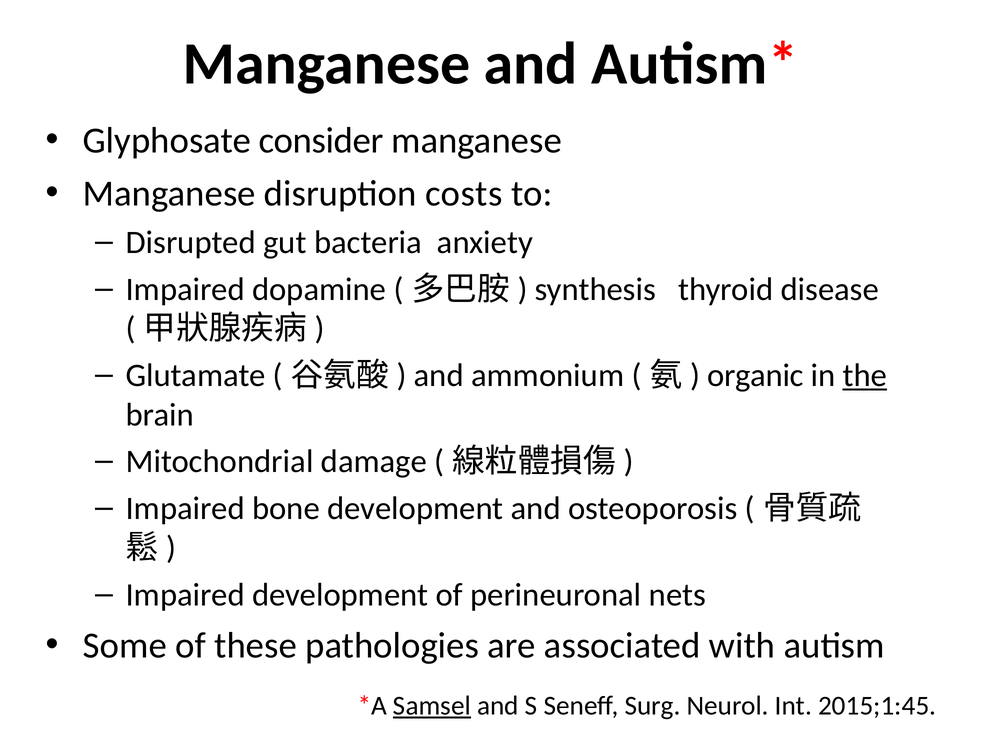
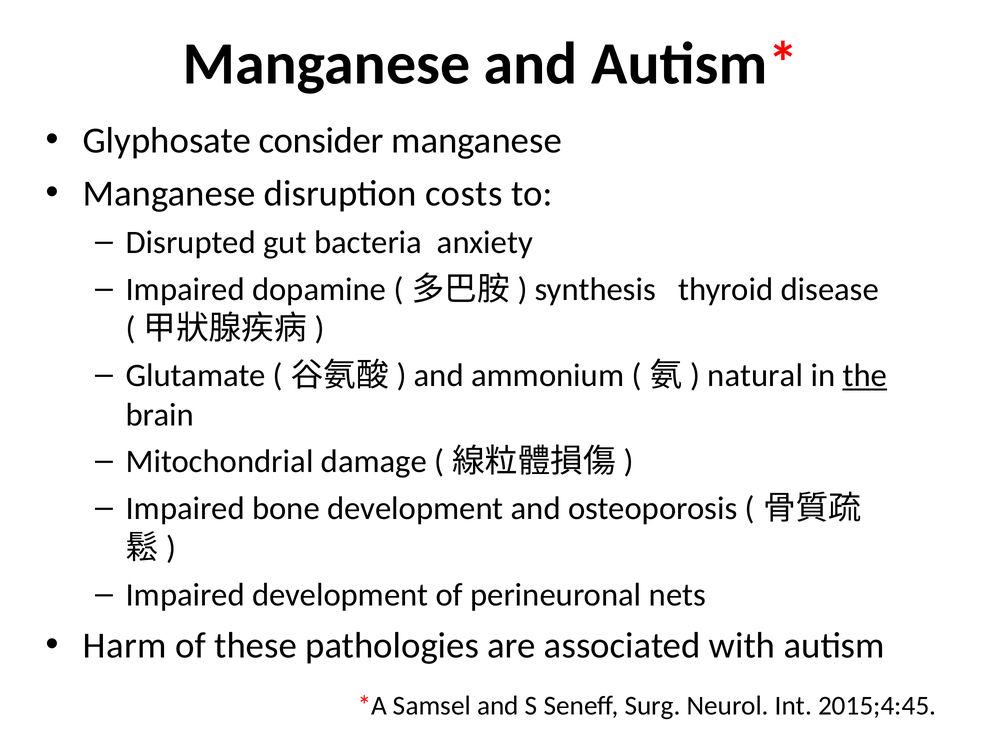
organic: organic -> natural (755, 375)
Some: Some -> Harm (125, 645)
Samsel underline: present -> none (432, 706)
2015;1:45: 2015;1:45 -> 2015;4:45 (877, 706)
